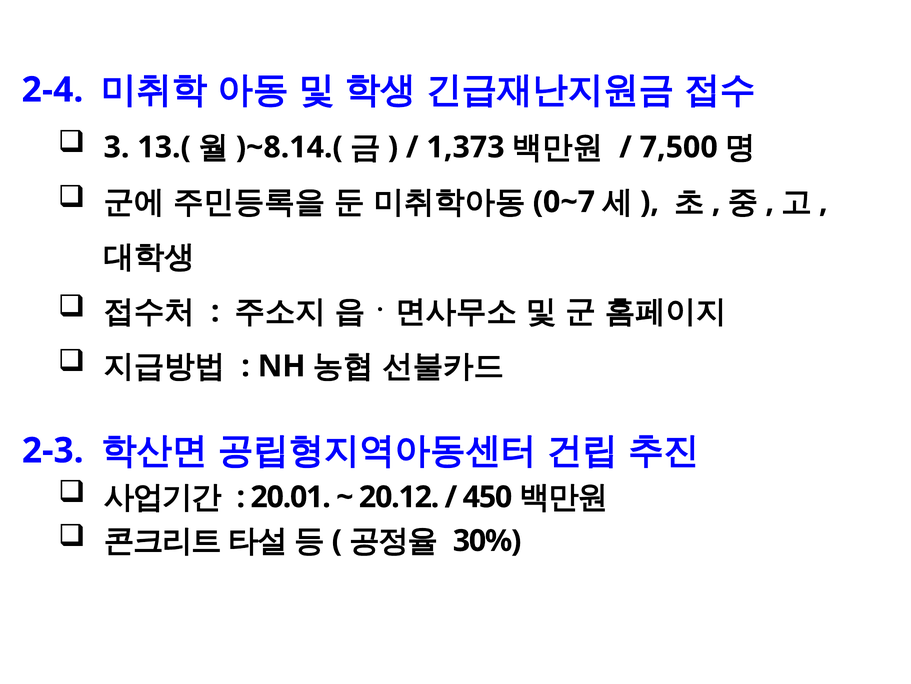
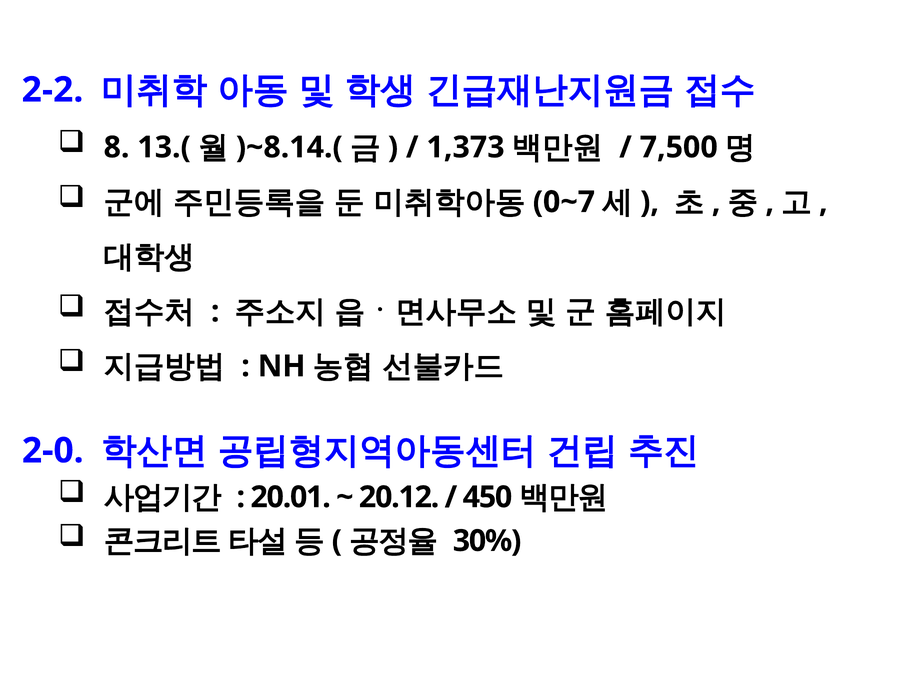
2-4: 2-4 -> 2-2 (52, 90)
3: 3 -> 8 (117, 147)
2-3: 2-3 -> 2-0 (53, 450)
